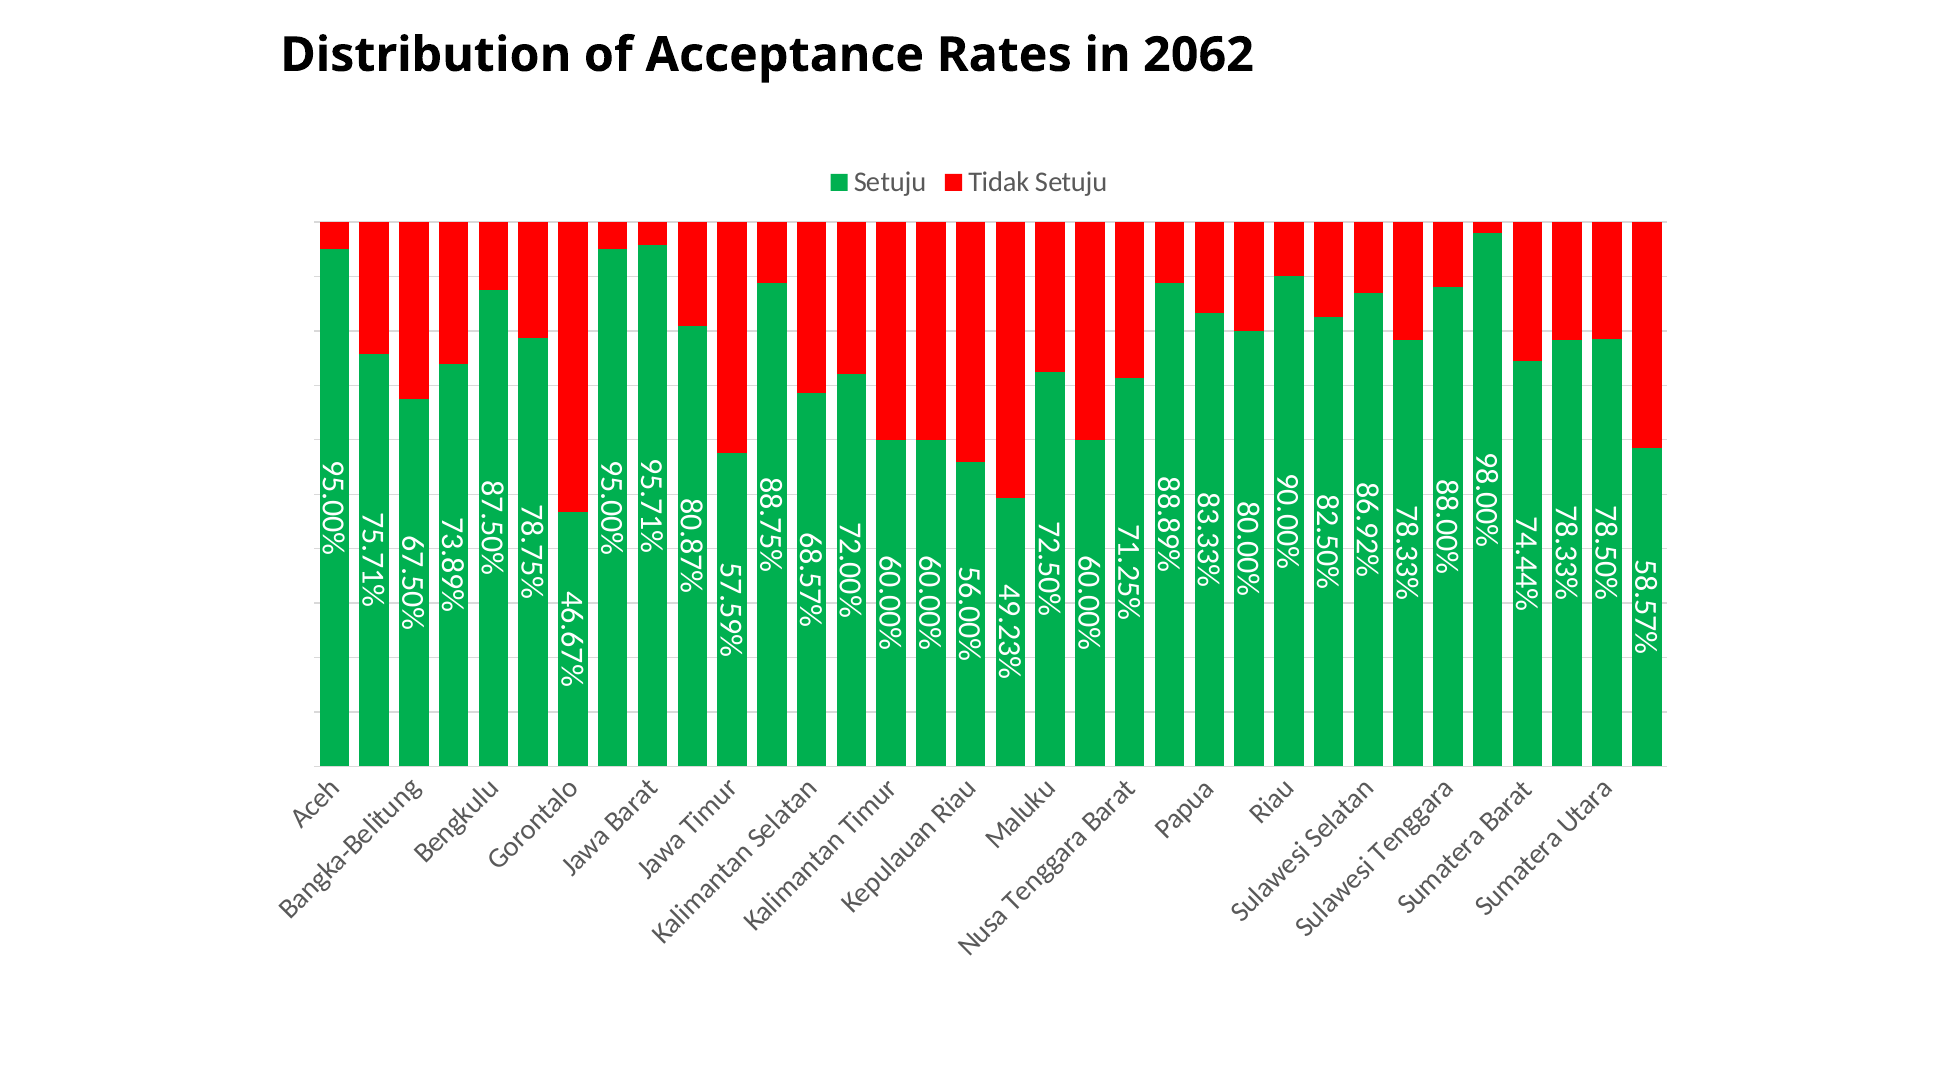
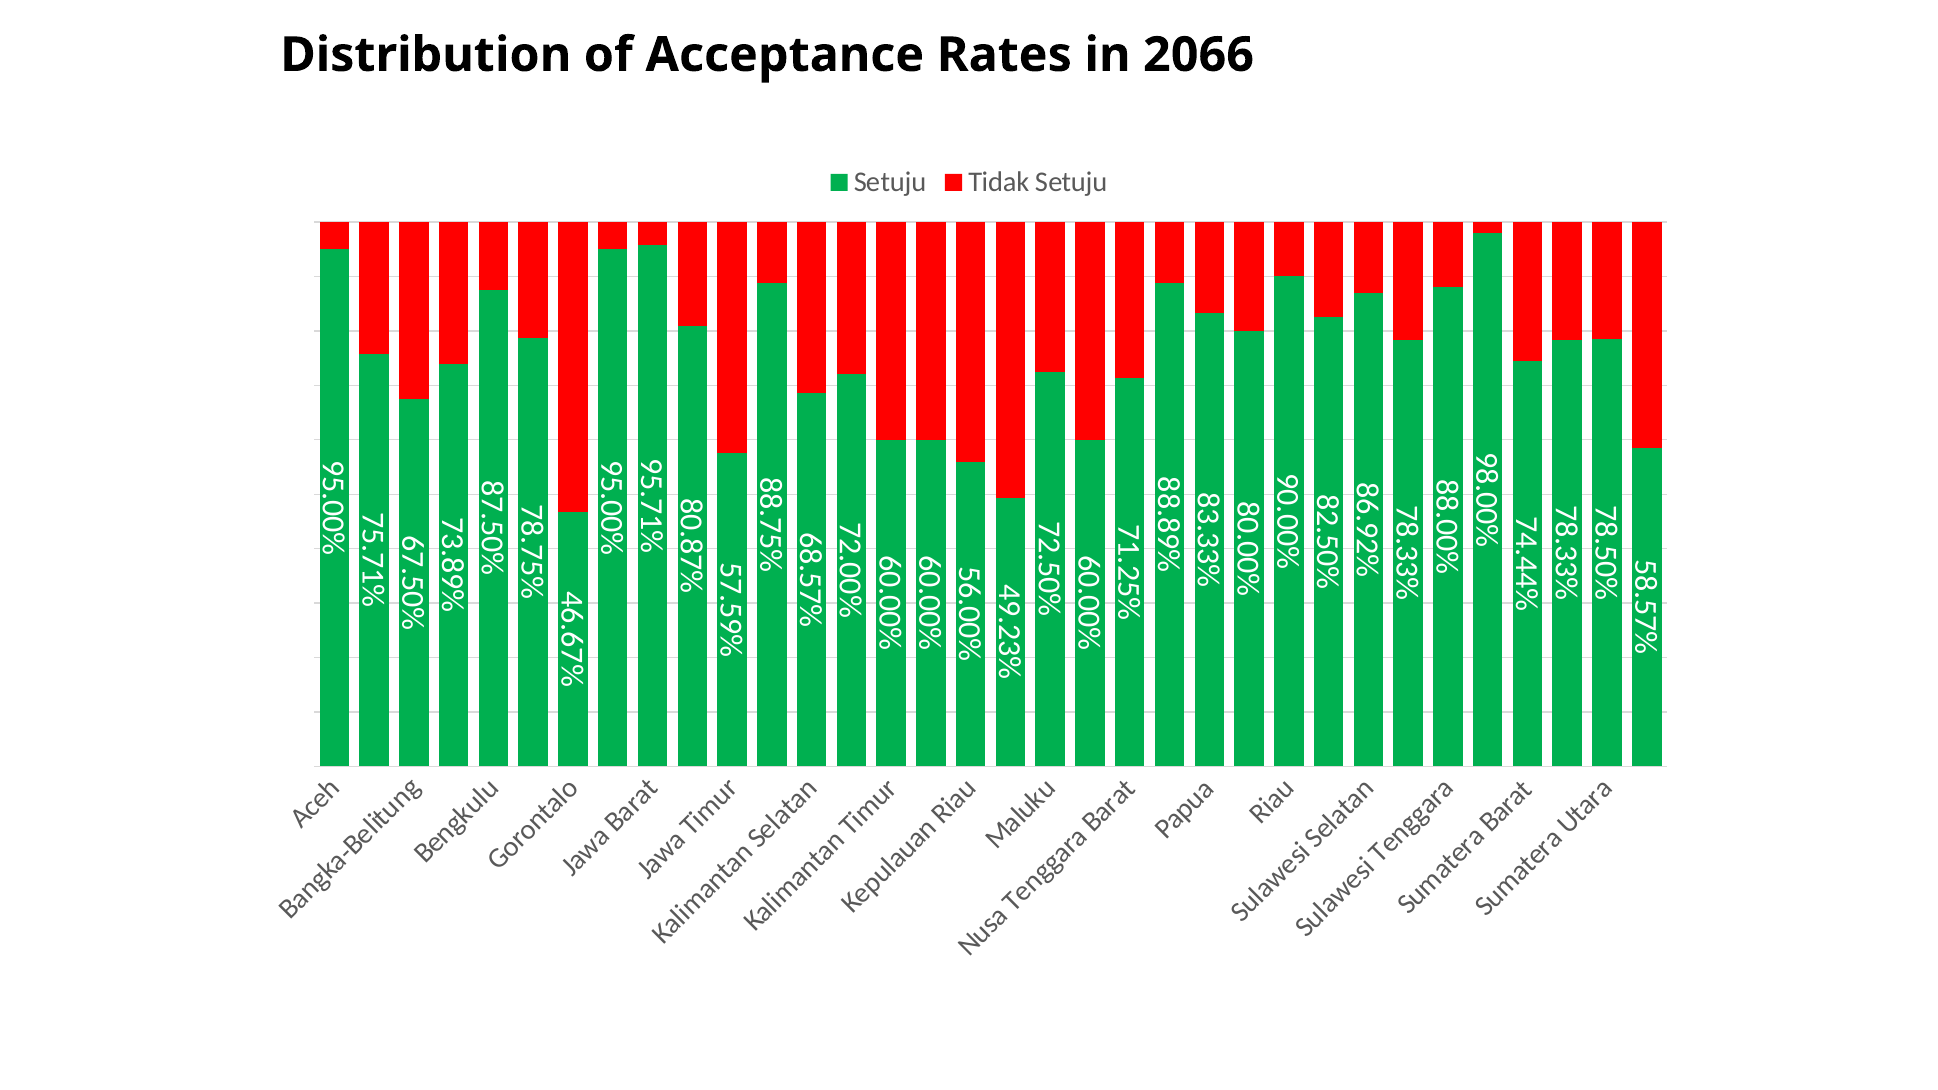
2062: 2062 -> 2066 (1199, 55)
